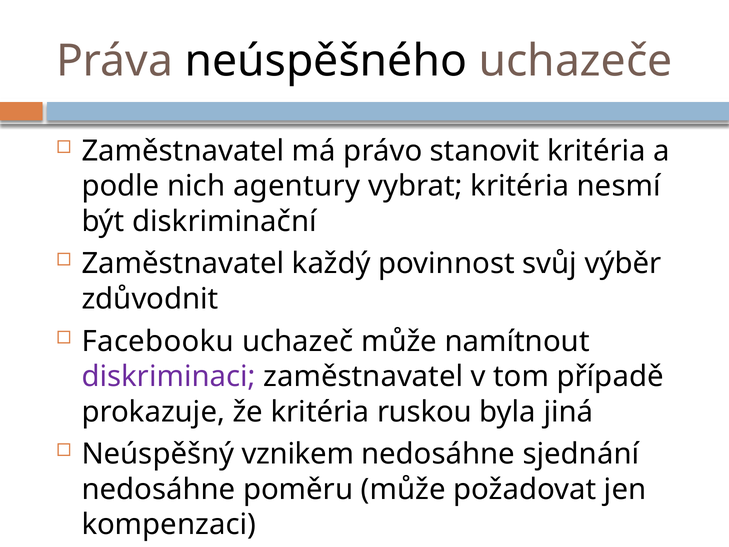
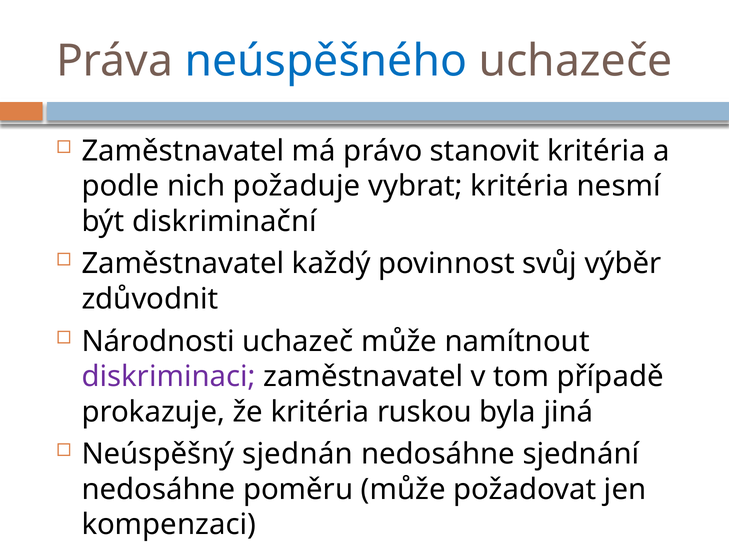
neúspěšného colour: black -> blue (326, 61)
agentury: agentury -> požaduje (297, 186)
Facebooku: Facebooku -> Národnosti (158, 341)
vznikem: vznikem -> sjednán (298, 454)
